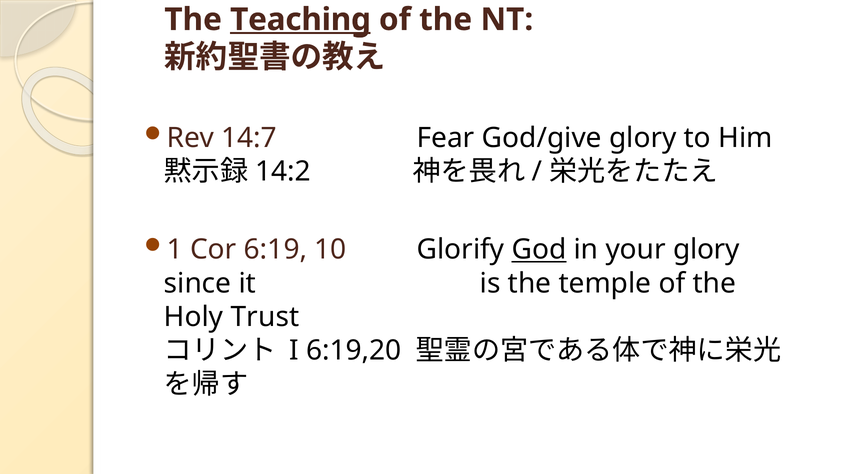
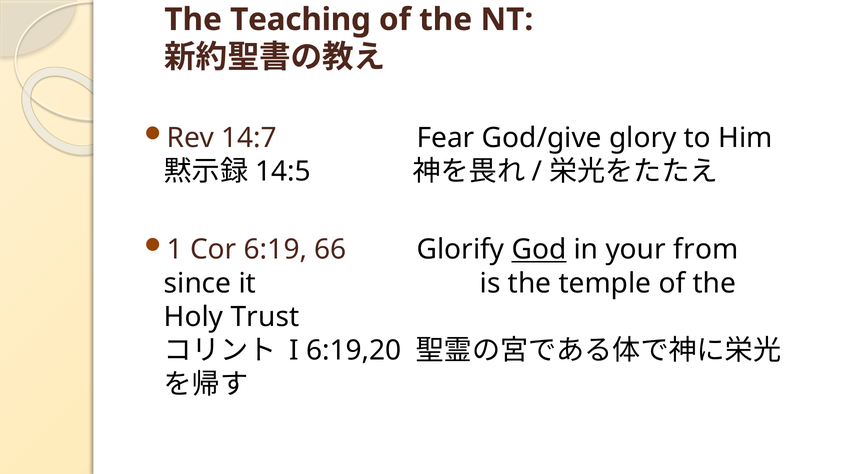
Teaching underline: present -> none (301, 20)
14:2: 14:2 -> 14:5 (283, 172)
10: 10 -> 66 (330, 250)
your glory: glory -> from (706, 250)
